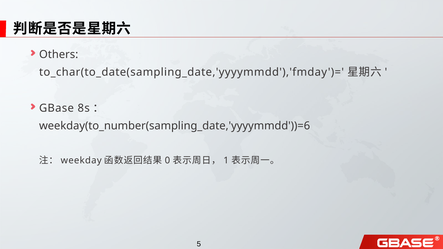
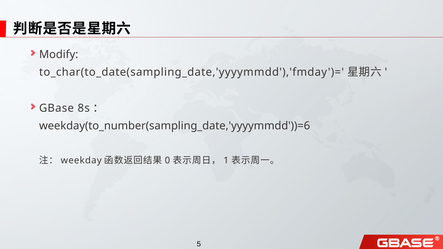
Others: Others -> Modify (59, 54)
